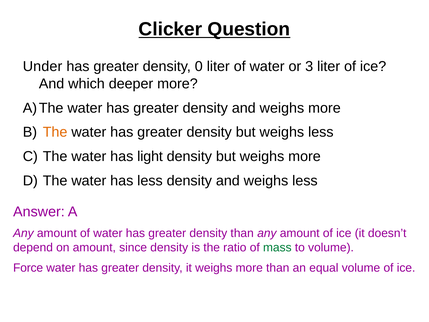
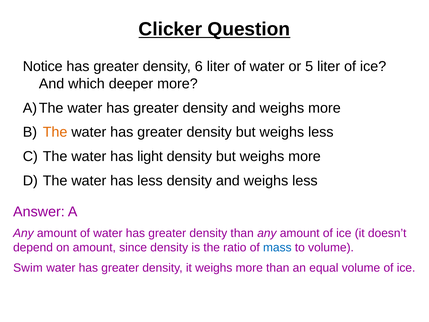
Under: Under -> Notice (43, 66)
0: 0 -> 6 (199, 66)
3: 3 -> 5 (309, 66)
mass colour: green -> blue (277, 247)
Force: Force -> Swim (28, 268)
